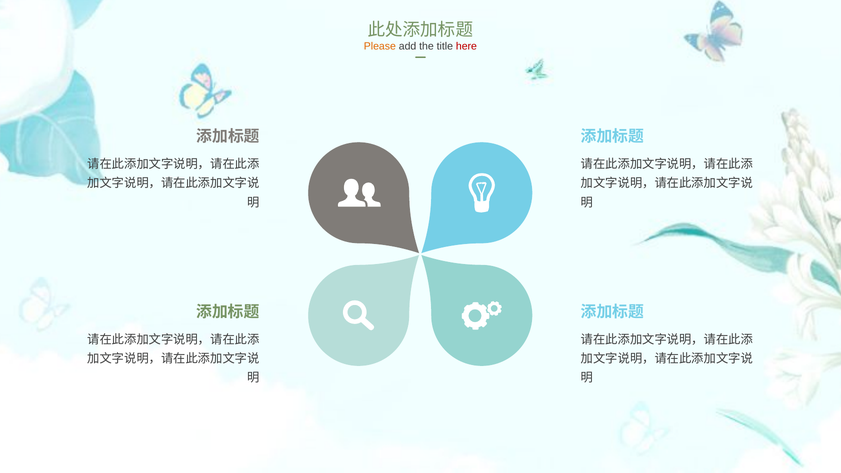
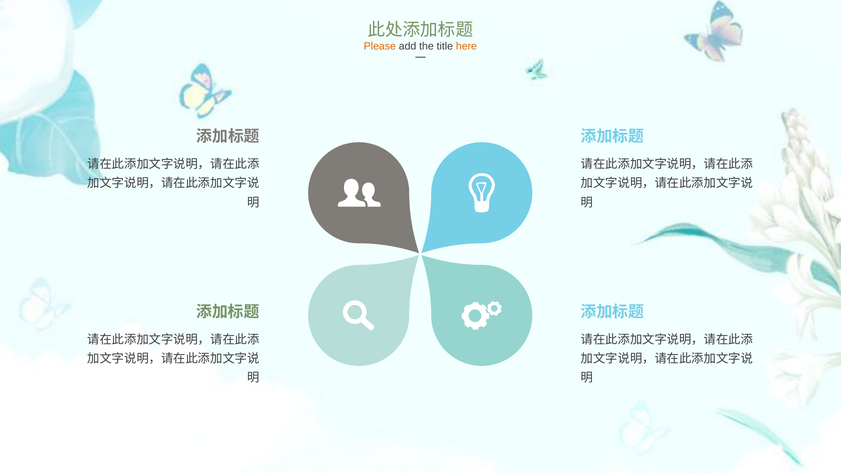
here colour: red -> orange (466, 46)
